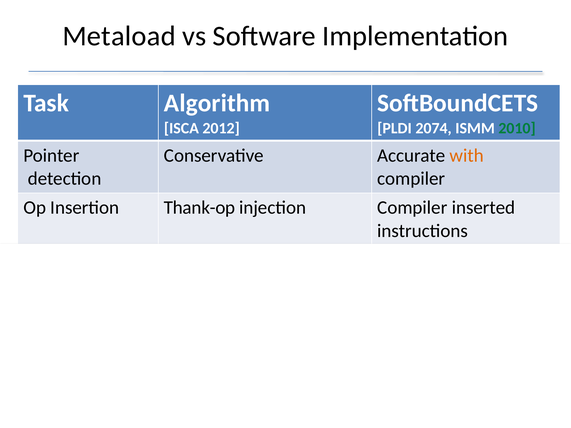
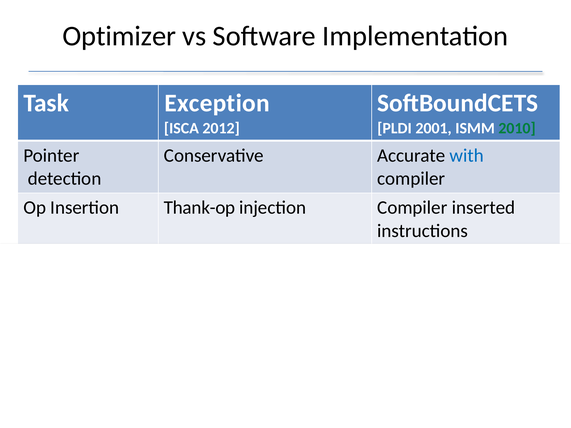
Metaload: Metaload -> Optimizer (119, 36)
Algorithm: Algorithm -> Exception (217, 103)
2074: 2074 -> 2001 (434, 128)
with colour: orange -> blue (467, 155)
